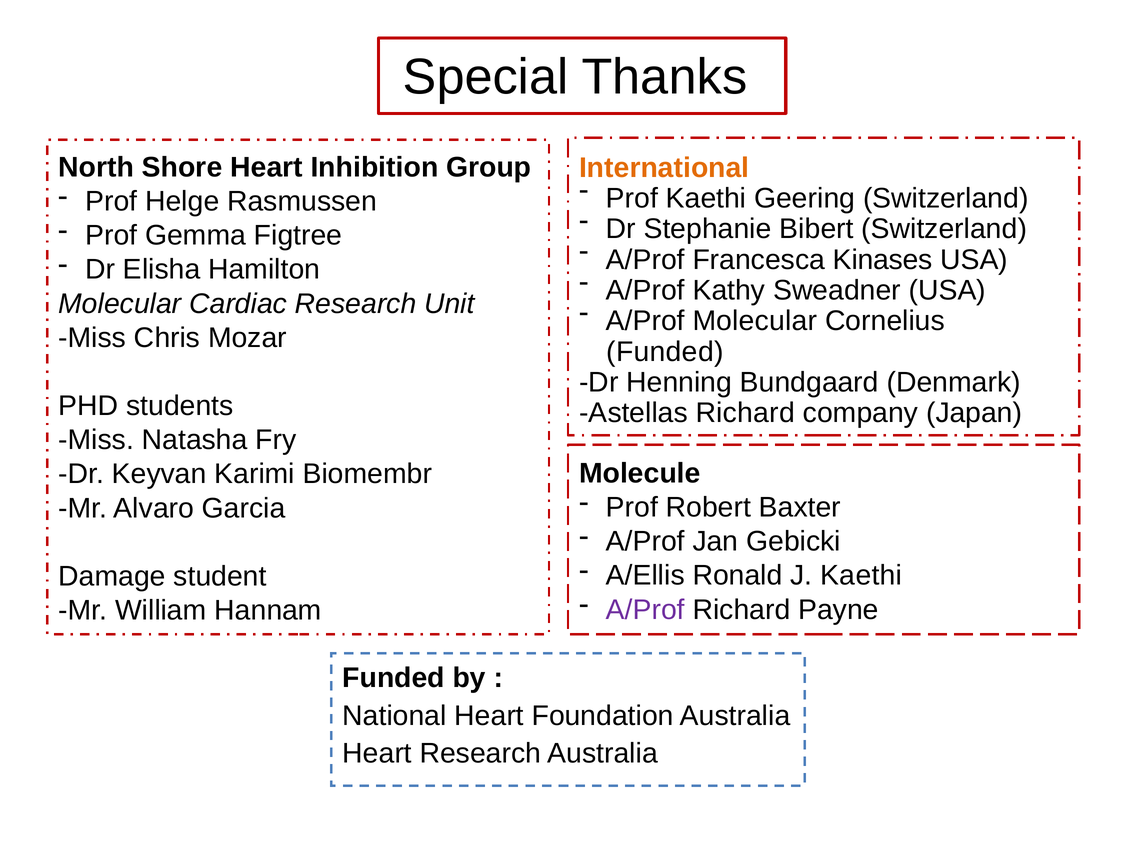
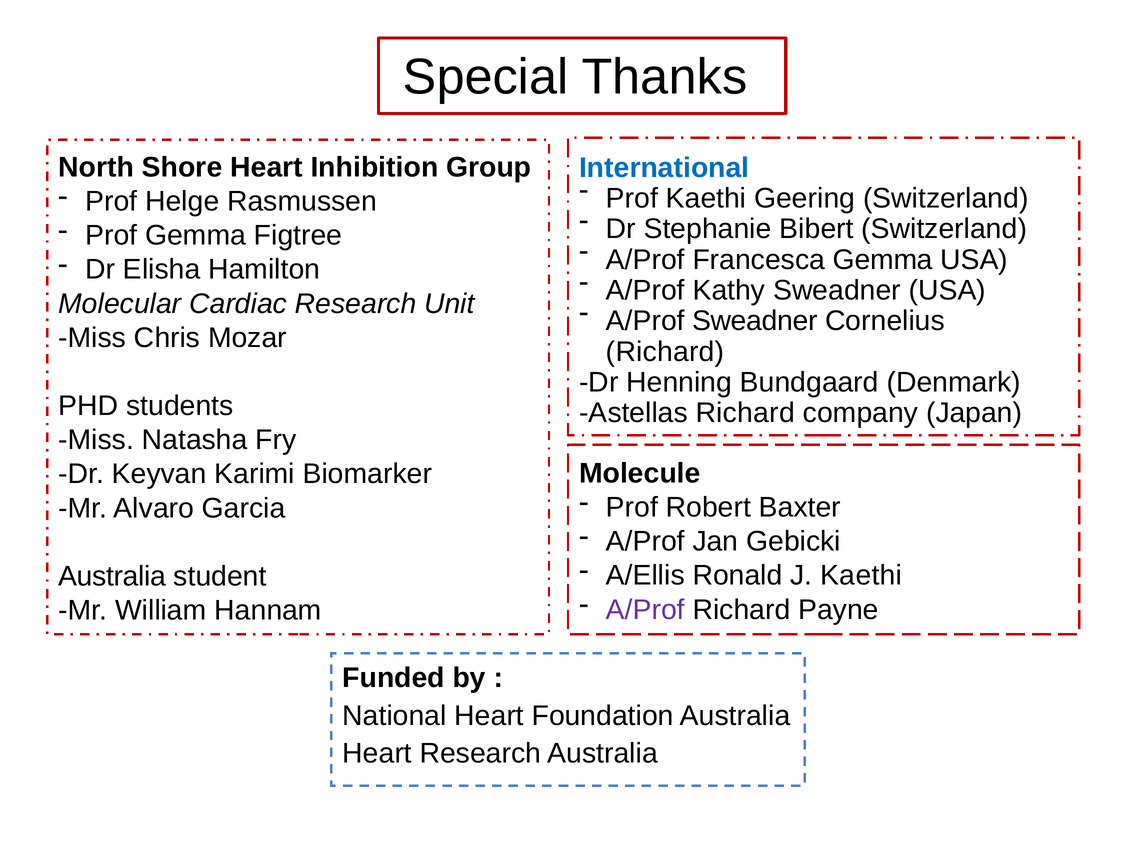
International colour: orange -> blue (664, 168)
Francesca Kinases: Kinases -> Gemma (883, 260)
A/Prof Molecular: Molecular -> Sweadner (755, 321)
Funded: Funded -> Richard (665, 352)
Biomembr: Biomembr -> Biomarker (367, 474)
Damage: Damage -> Australia (112, 576)
